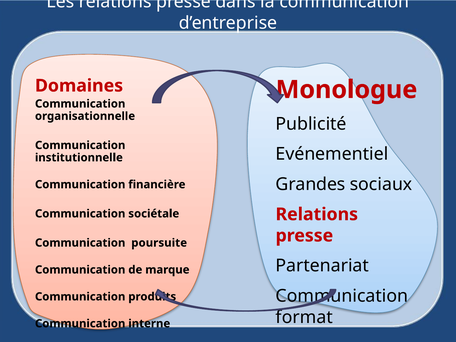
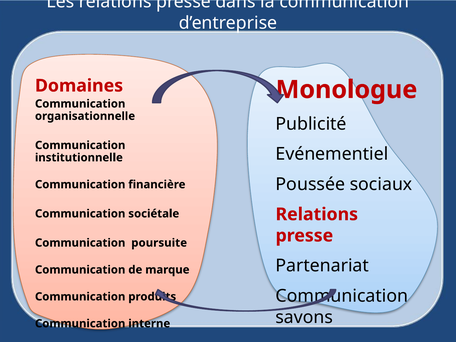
Grandes: Grandes -> Poussée (310, 184)
format: format -> savons (304, 317)
